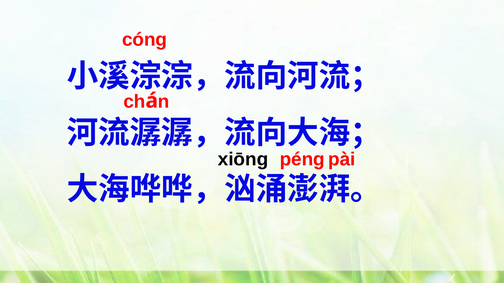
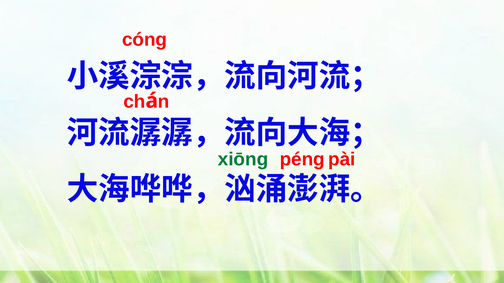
xiōng colour: black -> green (243, 159)
